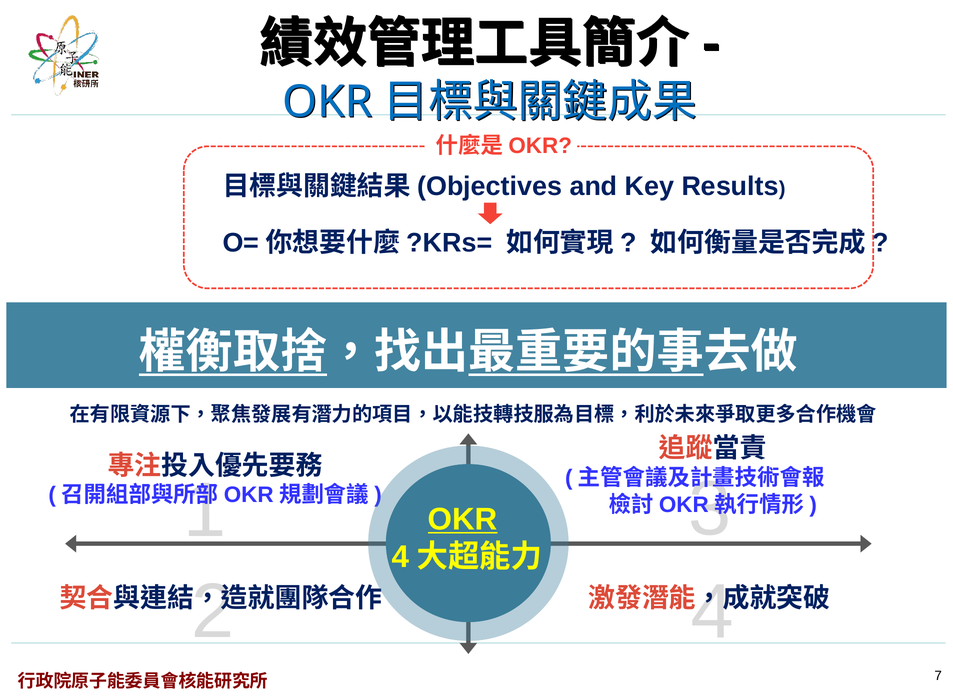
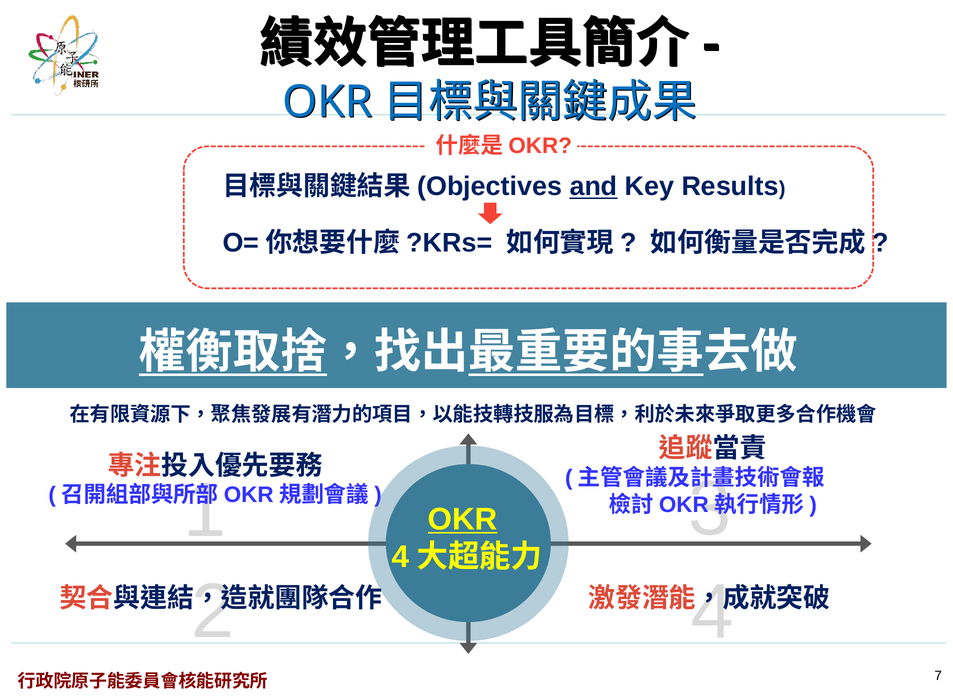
and underline: none -> present (593, 187)
